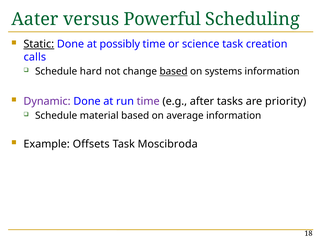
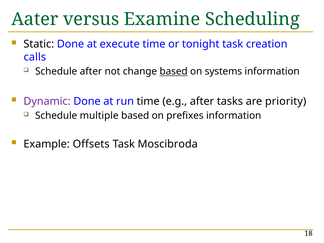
Powerful: Powerful -> Examine (162, 19)
Static underline: present -> none (39, 44)
possibly: possibly -> execute (120, 44)
science: science -> tonight (201, 44)
Schedule hard: hard -> after (91, 71)
time colour: purple -> black (148, 101)
material: material -> multiple (99, 116)
average: average -> prefixes (185, 116)
